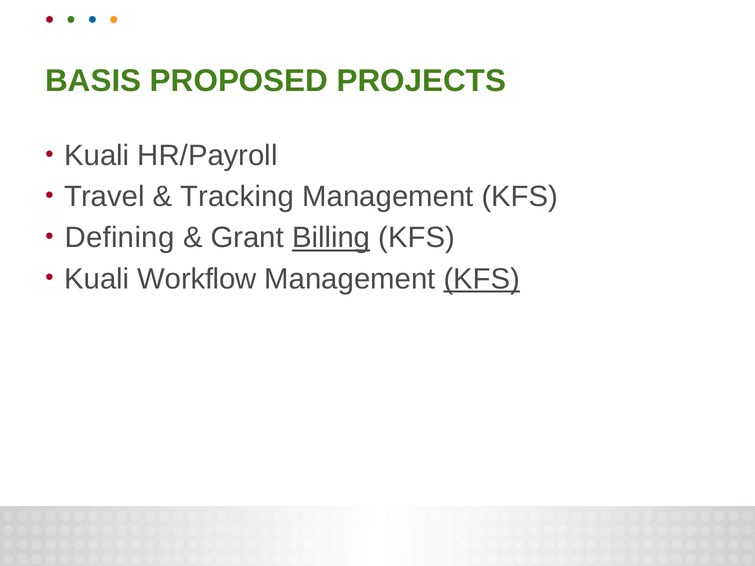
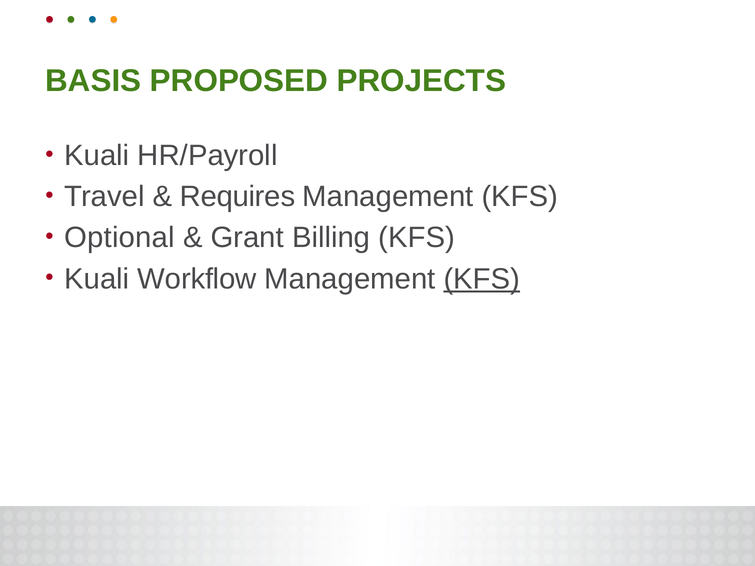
Tracking: Tracking -> Requires (237, 197)
Defining: Defining -> Optional (120, 238)
Billing underline: present -> none (331, 238)
